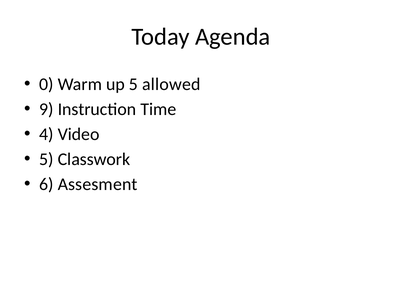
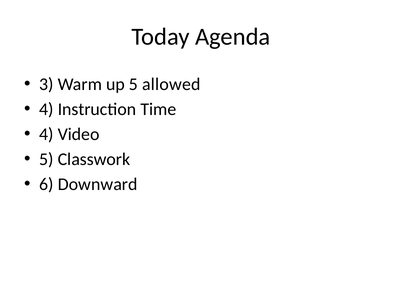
0: 0 -> 3 (46, 84)
9: 9 -> 4 (46, 109)
Assesment: Assesment -> Downward (98, 184)
